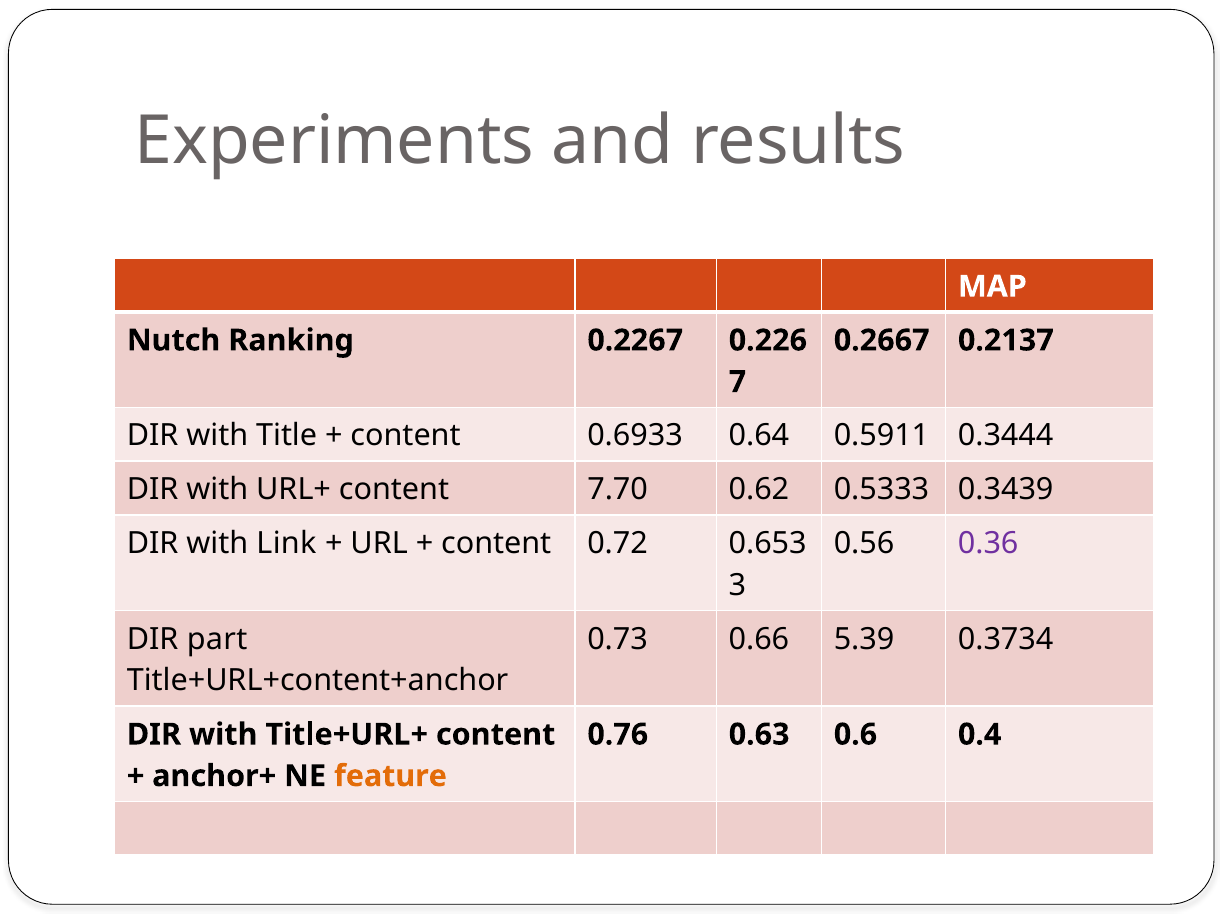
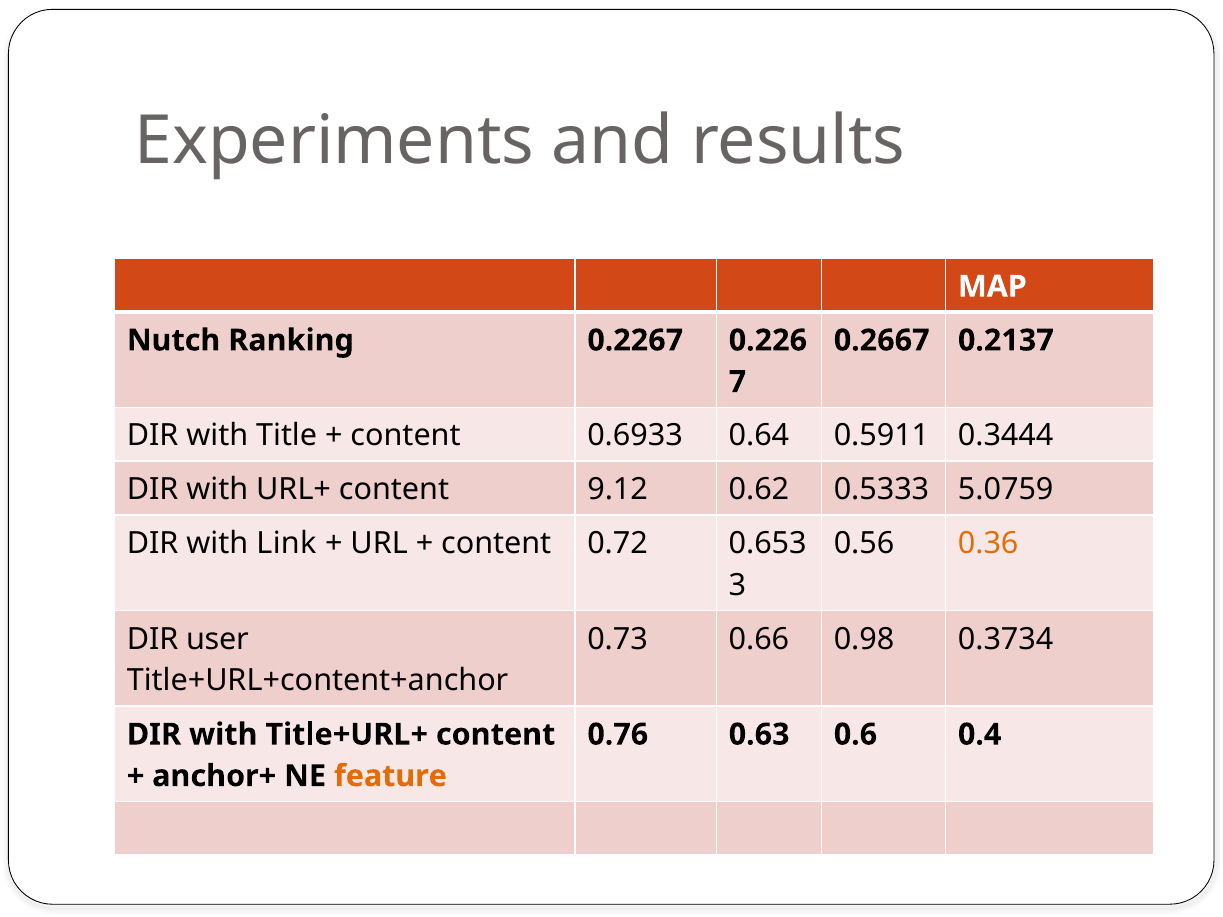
7.70: 7.70 -> 9.12 (618, 490)
0.3439: 0.3439 -> 5.0759 (1006, 490)
0.36 colour: purple -> orange (988, 544)
part: part -> user (217, 639)
5.39: 5.39 -> 0.98 (864, 639)
